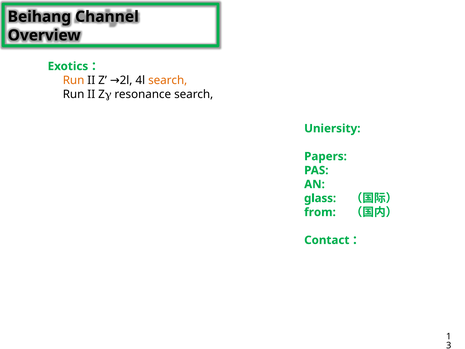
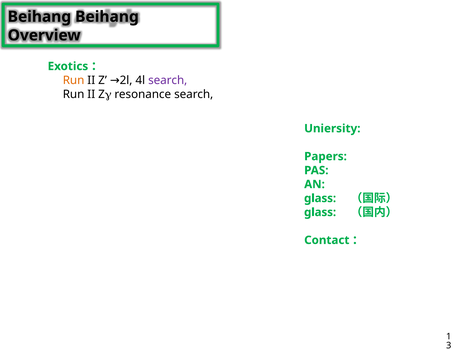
Beihang Channel: Channel -> Beihang (107, 17)
search colour: orange -> purple (168, 80)
from: from -> glass (320, 212)
